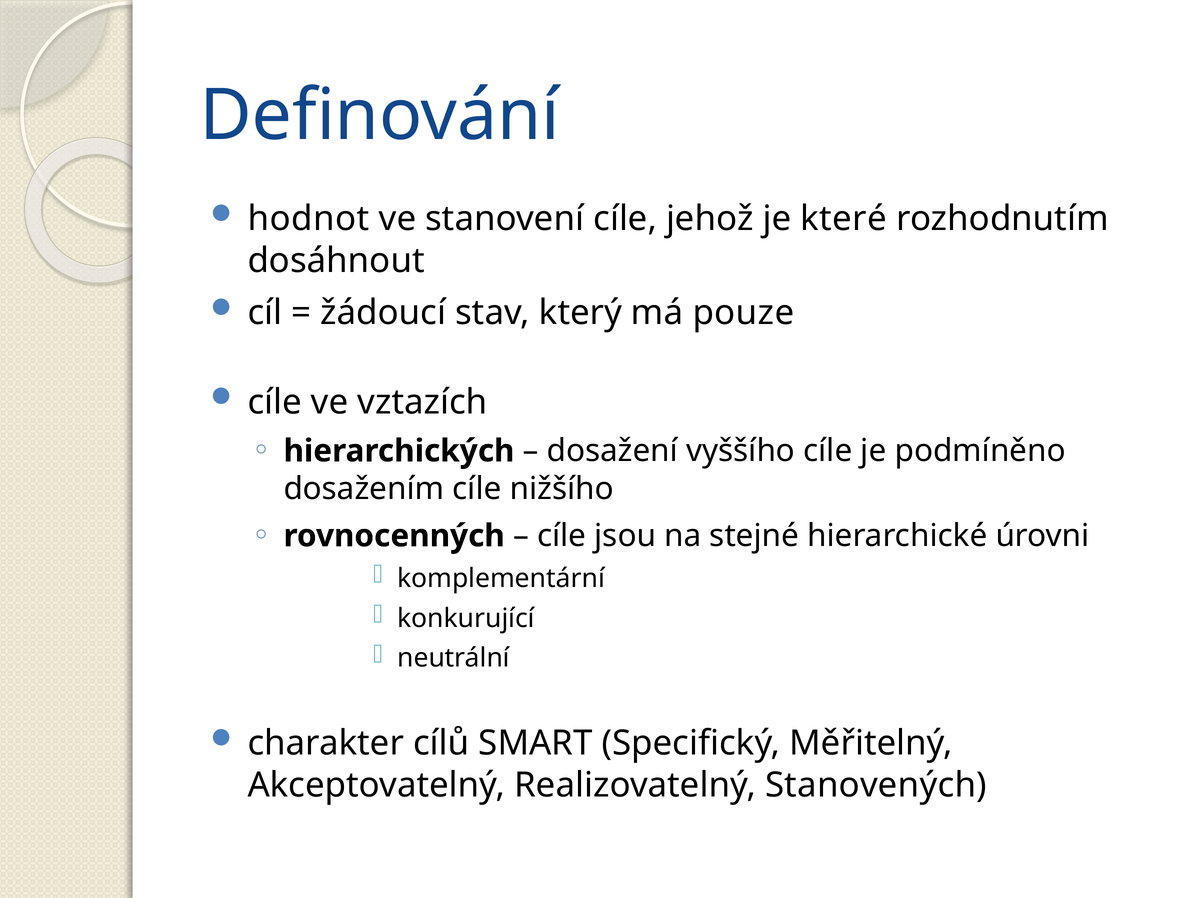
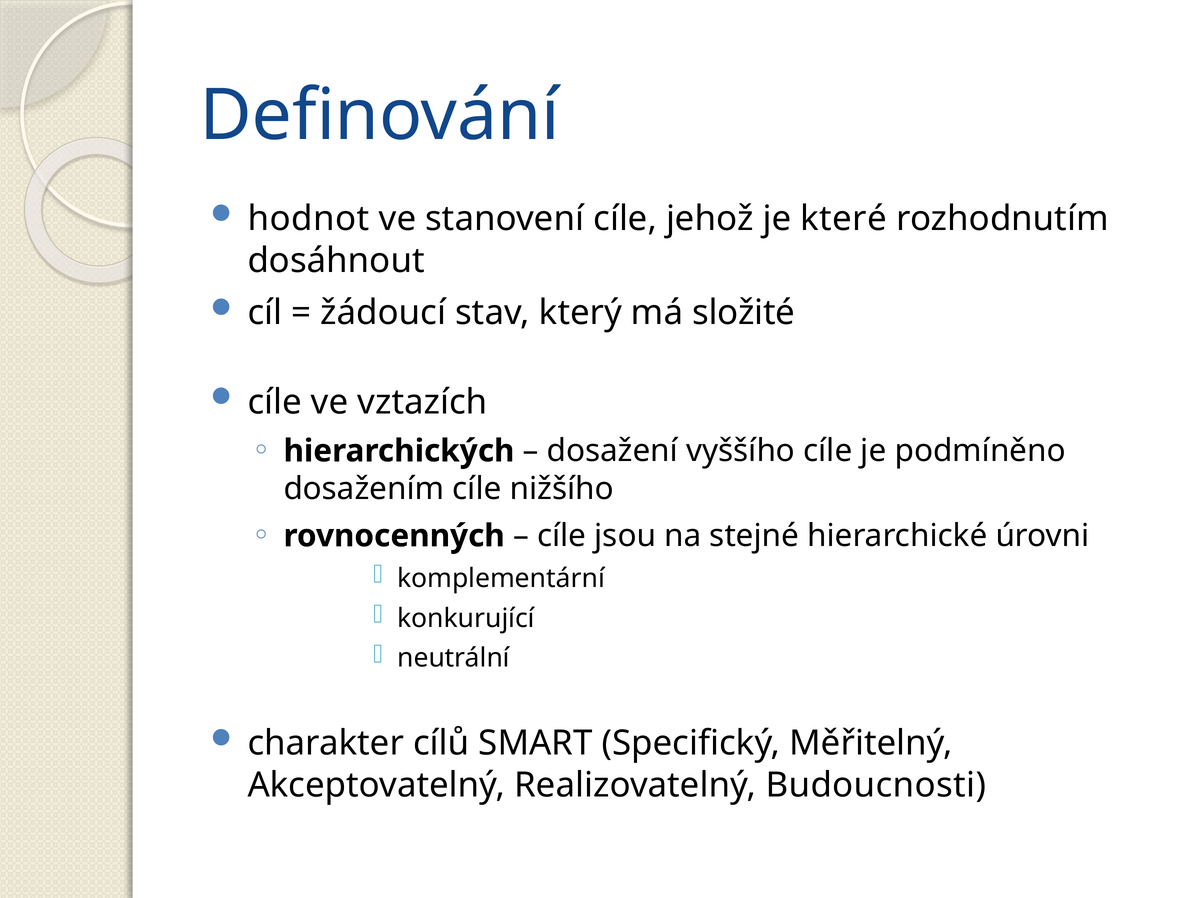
pouze: pouze -> složité (744, 313)
Stanovených: Stanovených -> Budoucnosti (876, 785)
